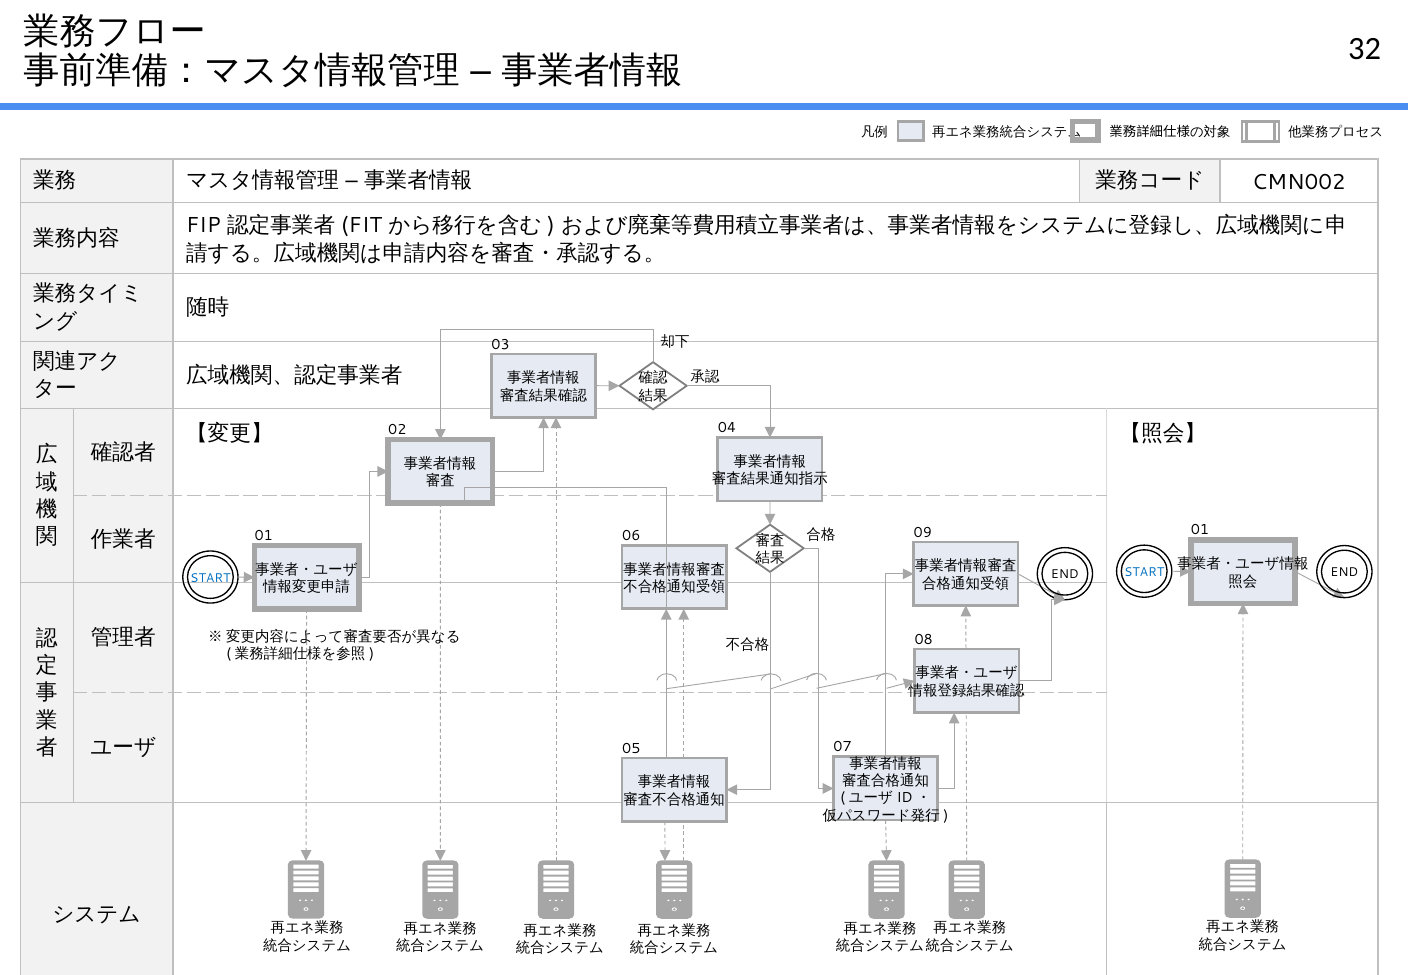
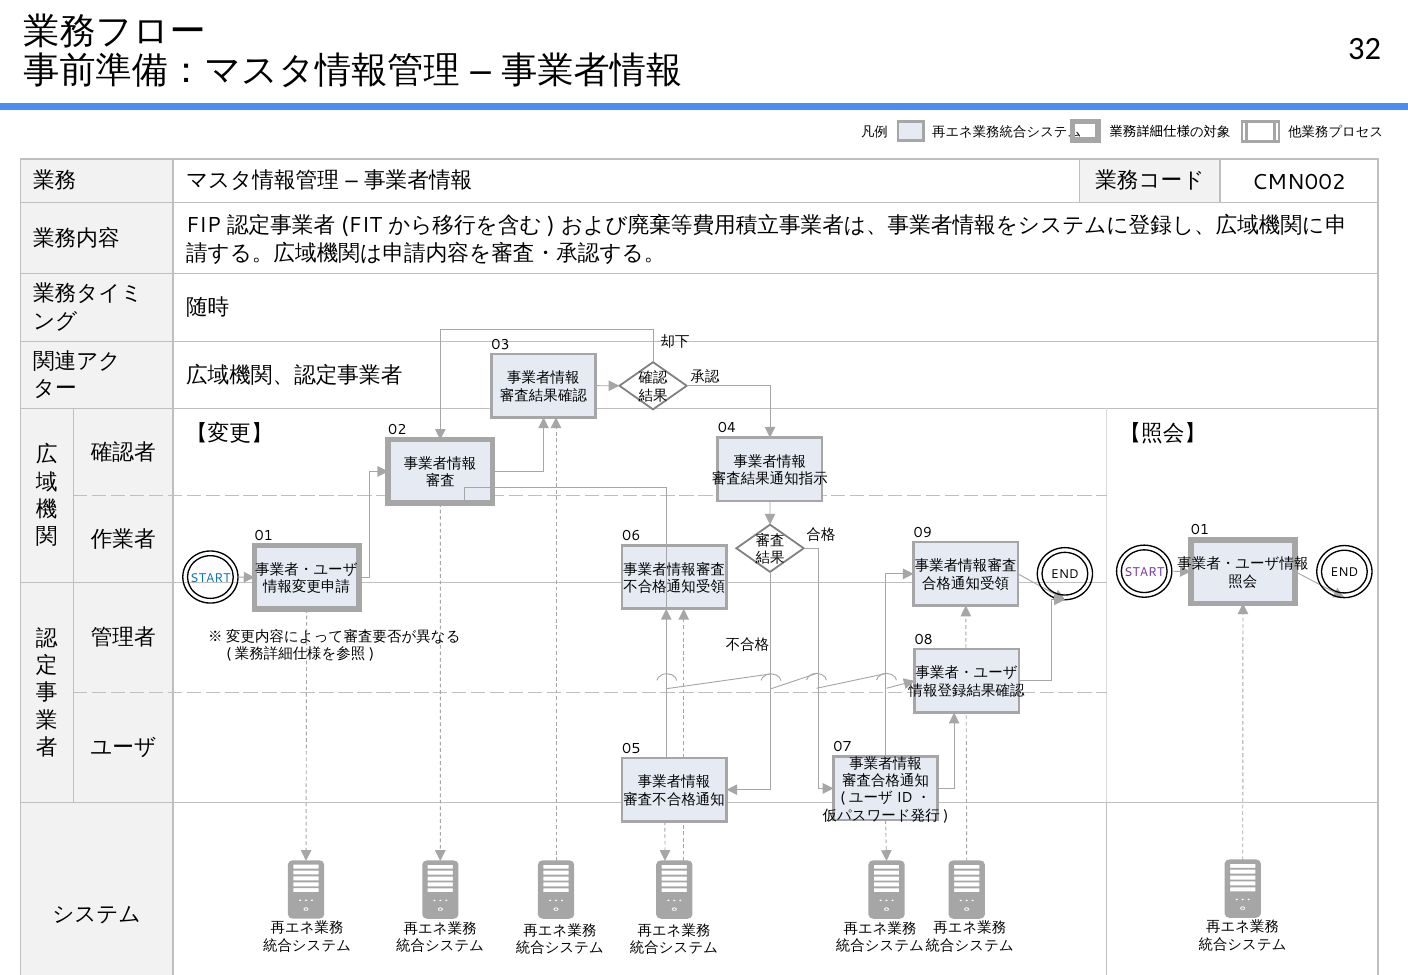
START colour: blue -> purple (1144, 572)
